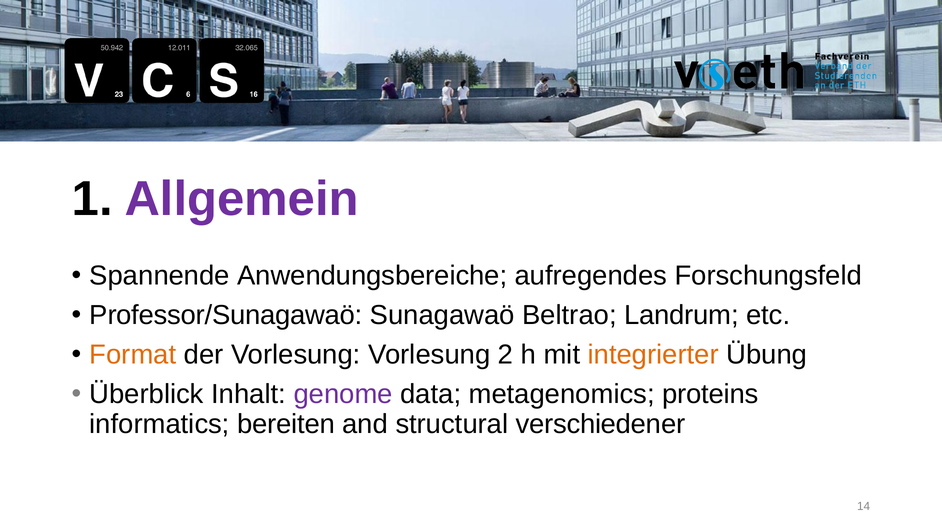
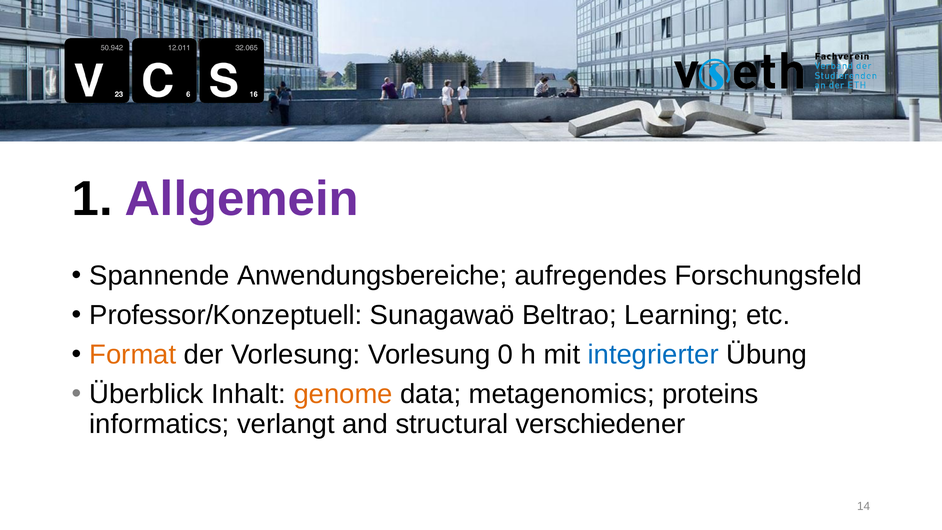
Professor/Sunagawaö: Professor/Sunagawaö -> Professor/Konzeptuell (226, 315)
Landrum: Landrum -> Learning (681, 315)
2: 2 -> 0 (506, 355)
integrierter colour: orange -> blue (653, 355)
genome colour: purple -> orange (343, 394)
bereiten: bereiten -> verlangt (286, 424)
